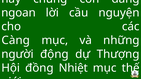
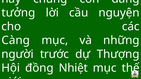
ngoan: ngoan -> tưởng (18, 13)
động: động -> trước (54, 54)
